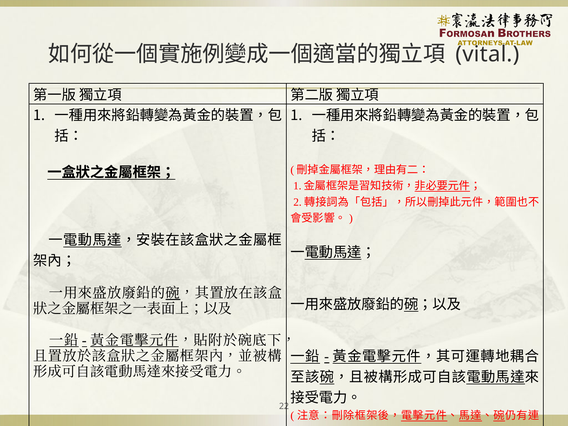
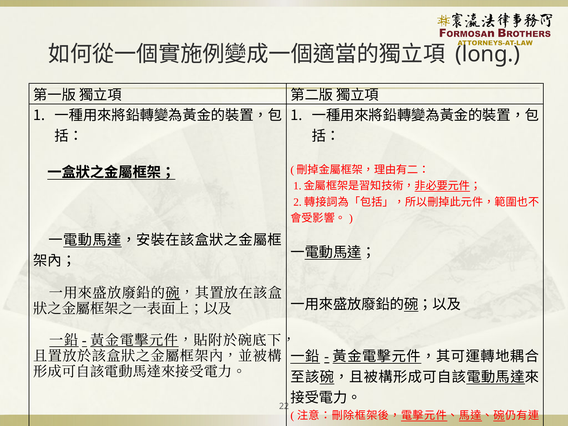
vital: vital -> long (488, 54)
